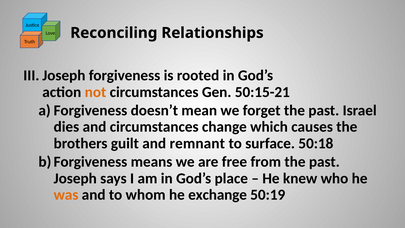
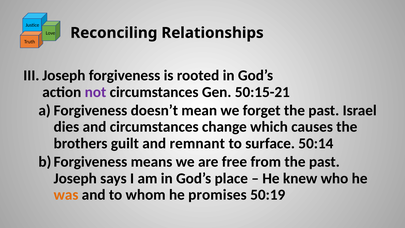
not colour: orange -> purple (95, 92)
50:18: 50:18 -> 50:14 (316, 143)
exchange: exchange -> promises (217, 195)
